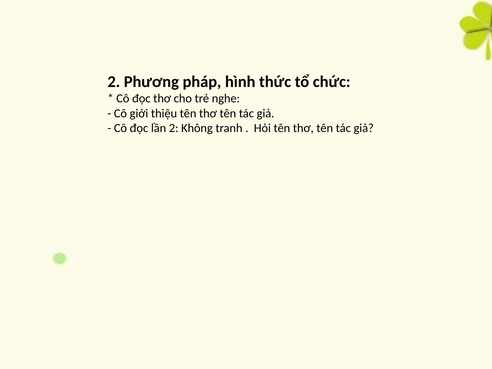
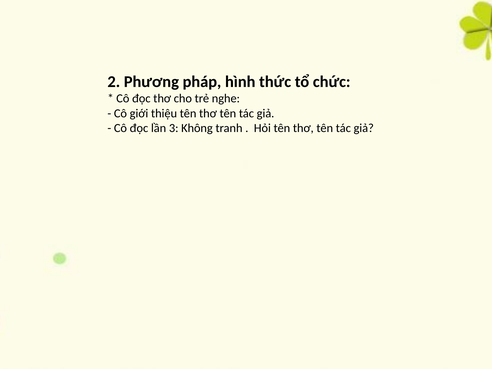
lần 2: 2 -> 3 (174, 128)
